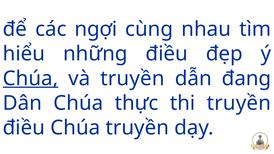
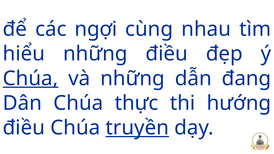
và truyền: truyền -> những (133, 78)
thi truyền: truyền -> hướng (239, 103)
truyền underline: none -> present (137, 128)
